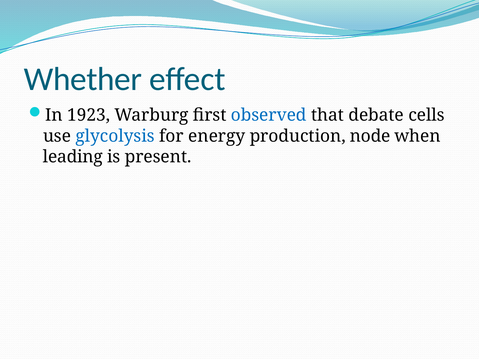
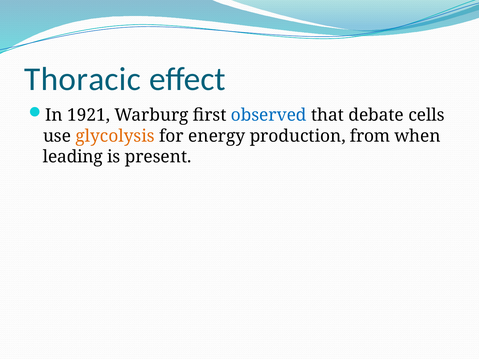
Whether: Whether -> Thoracic (83, 79)
1923: 1923 -> 1921 (89, 115)
glycolysis colour: blue -> orange (115, 136)
node: node -> from (370, 136)
